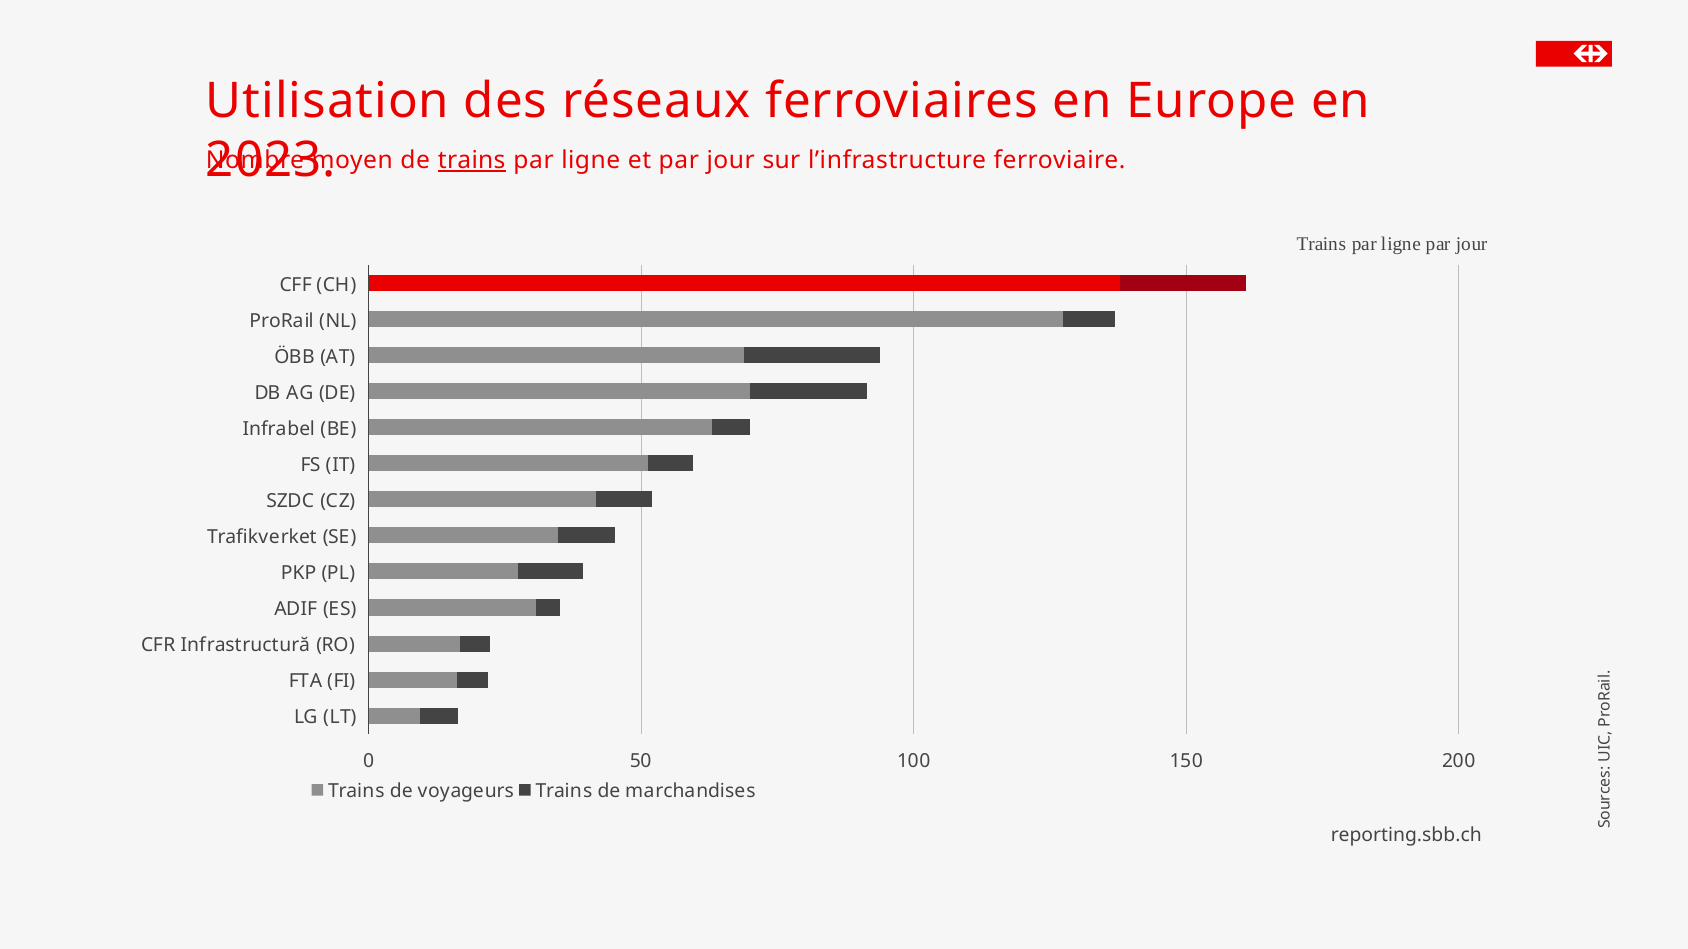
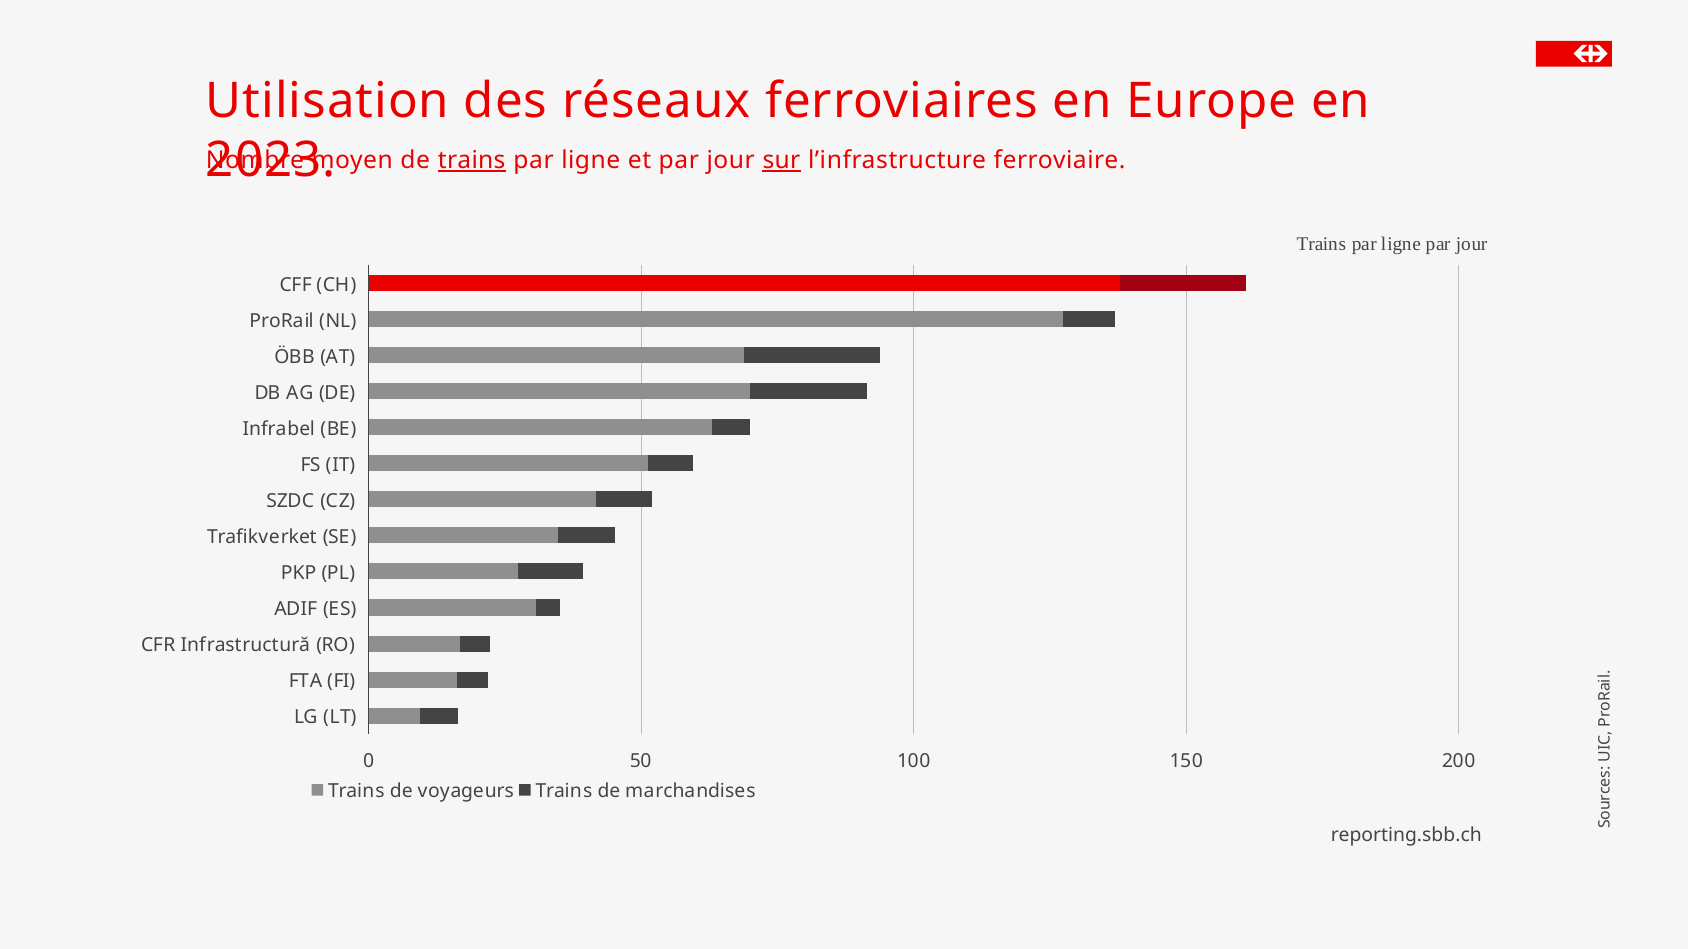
sur underline: none -> present (781, 161)
